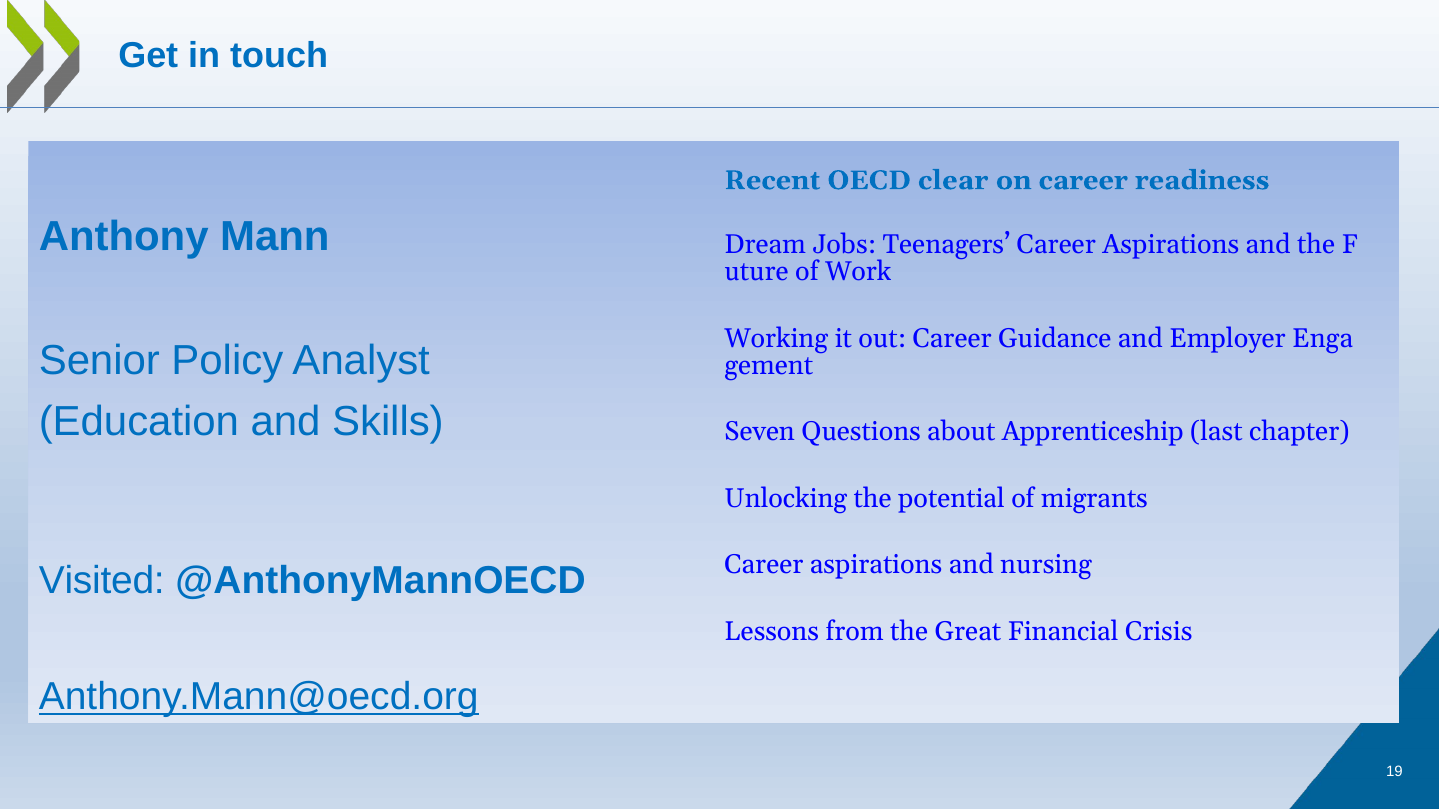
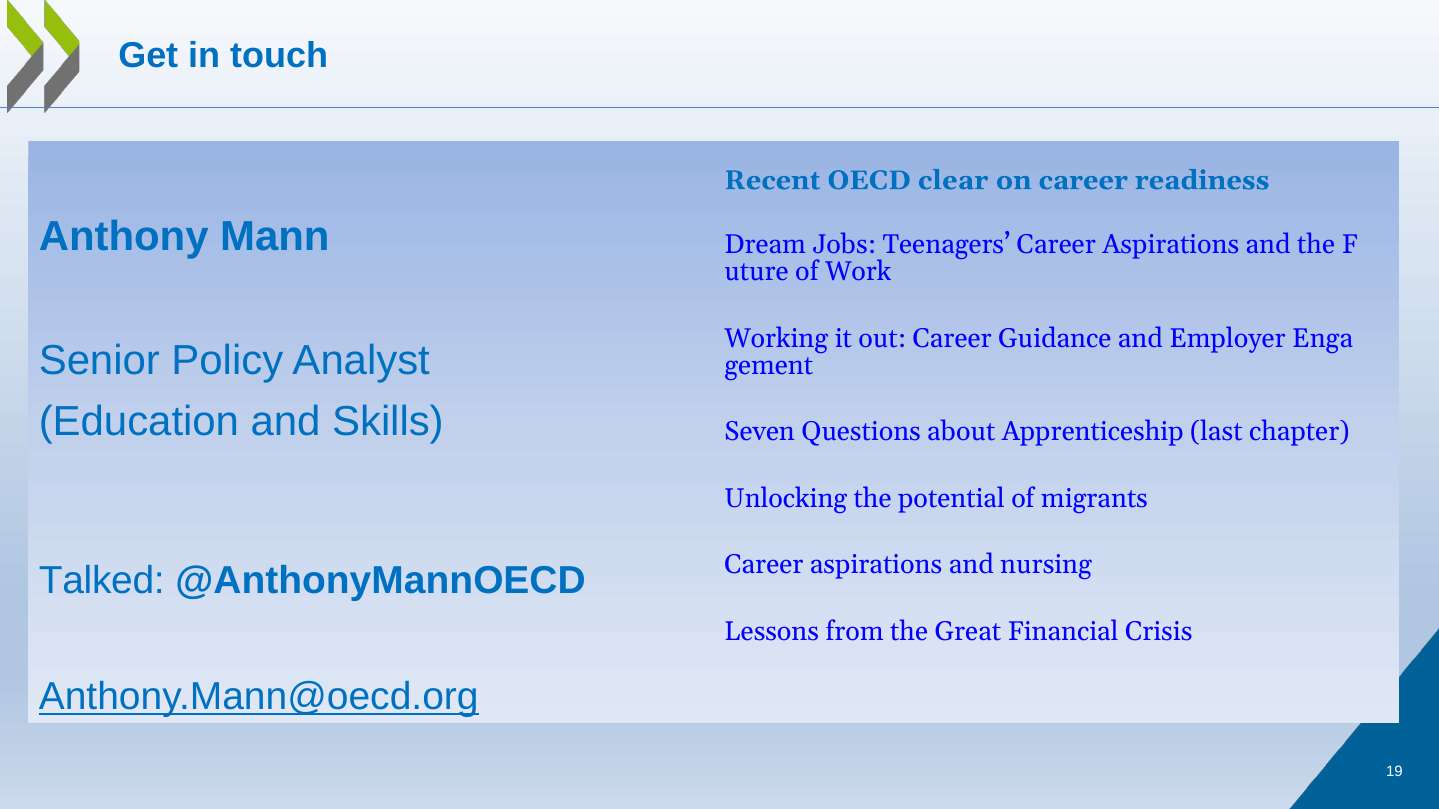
Visited: Visited -> Talked (102, 581)
